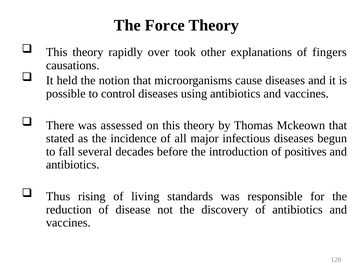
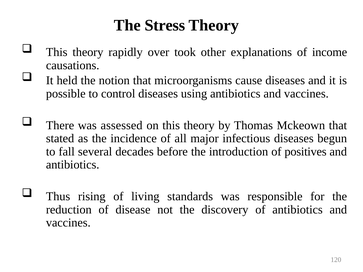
Force: Force -> Stress (165, 25)
fingers: fingers -> income (330, 52)
